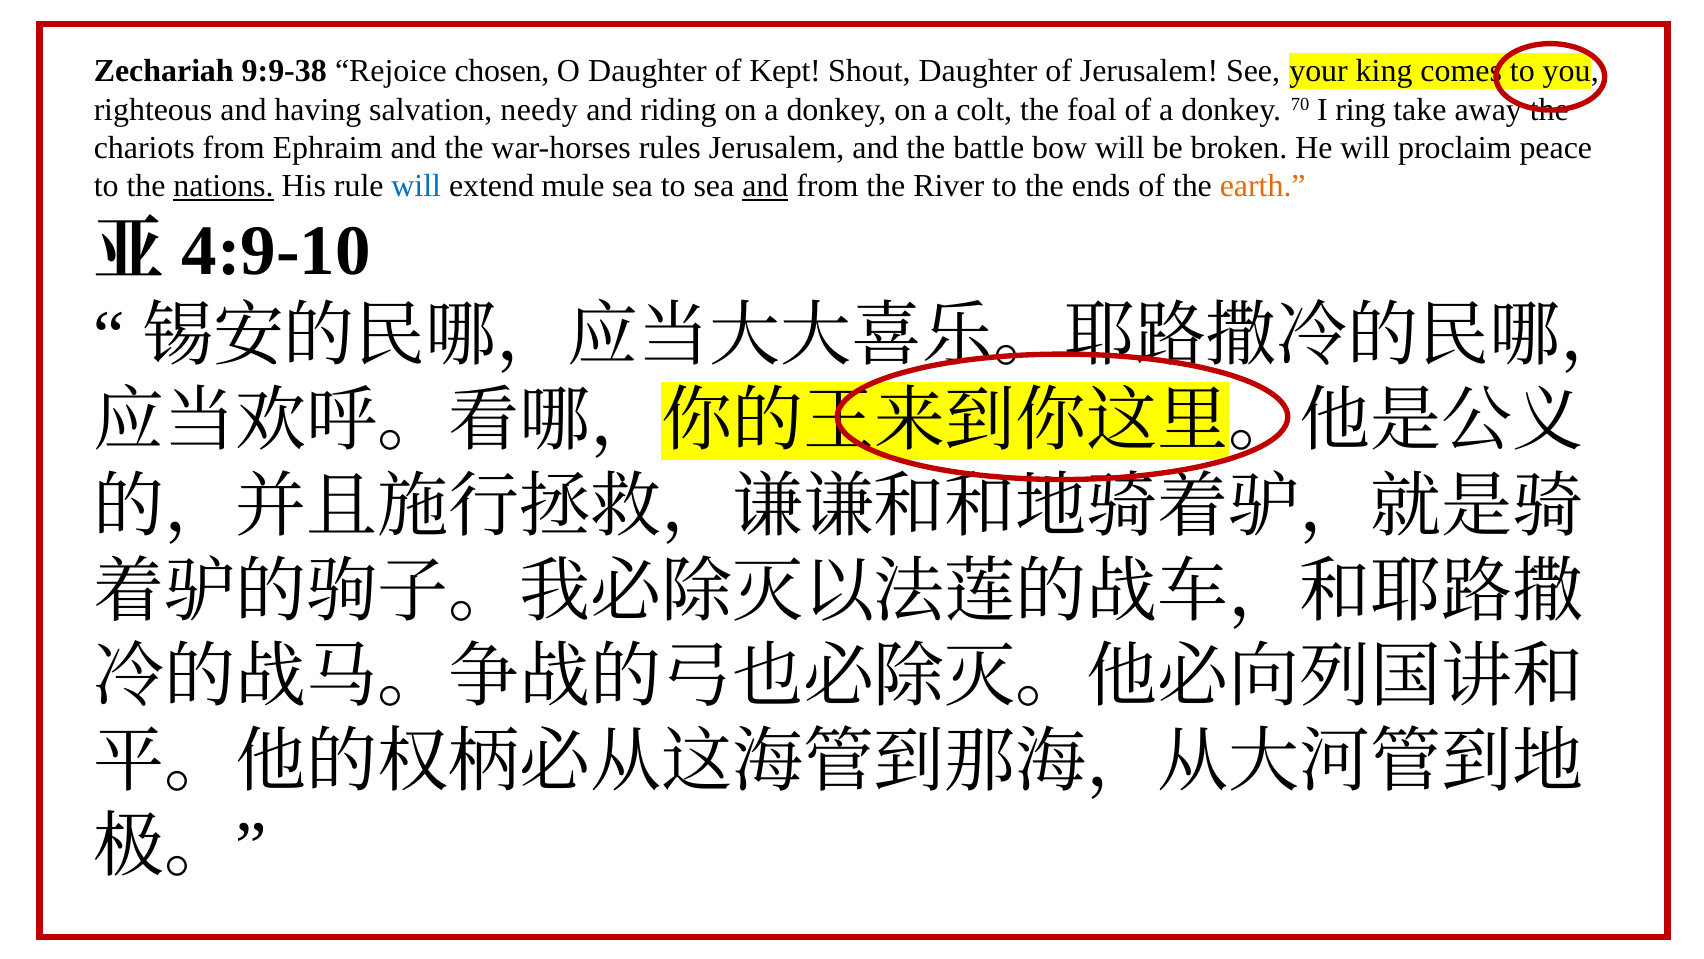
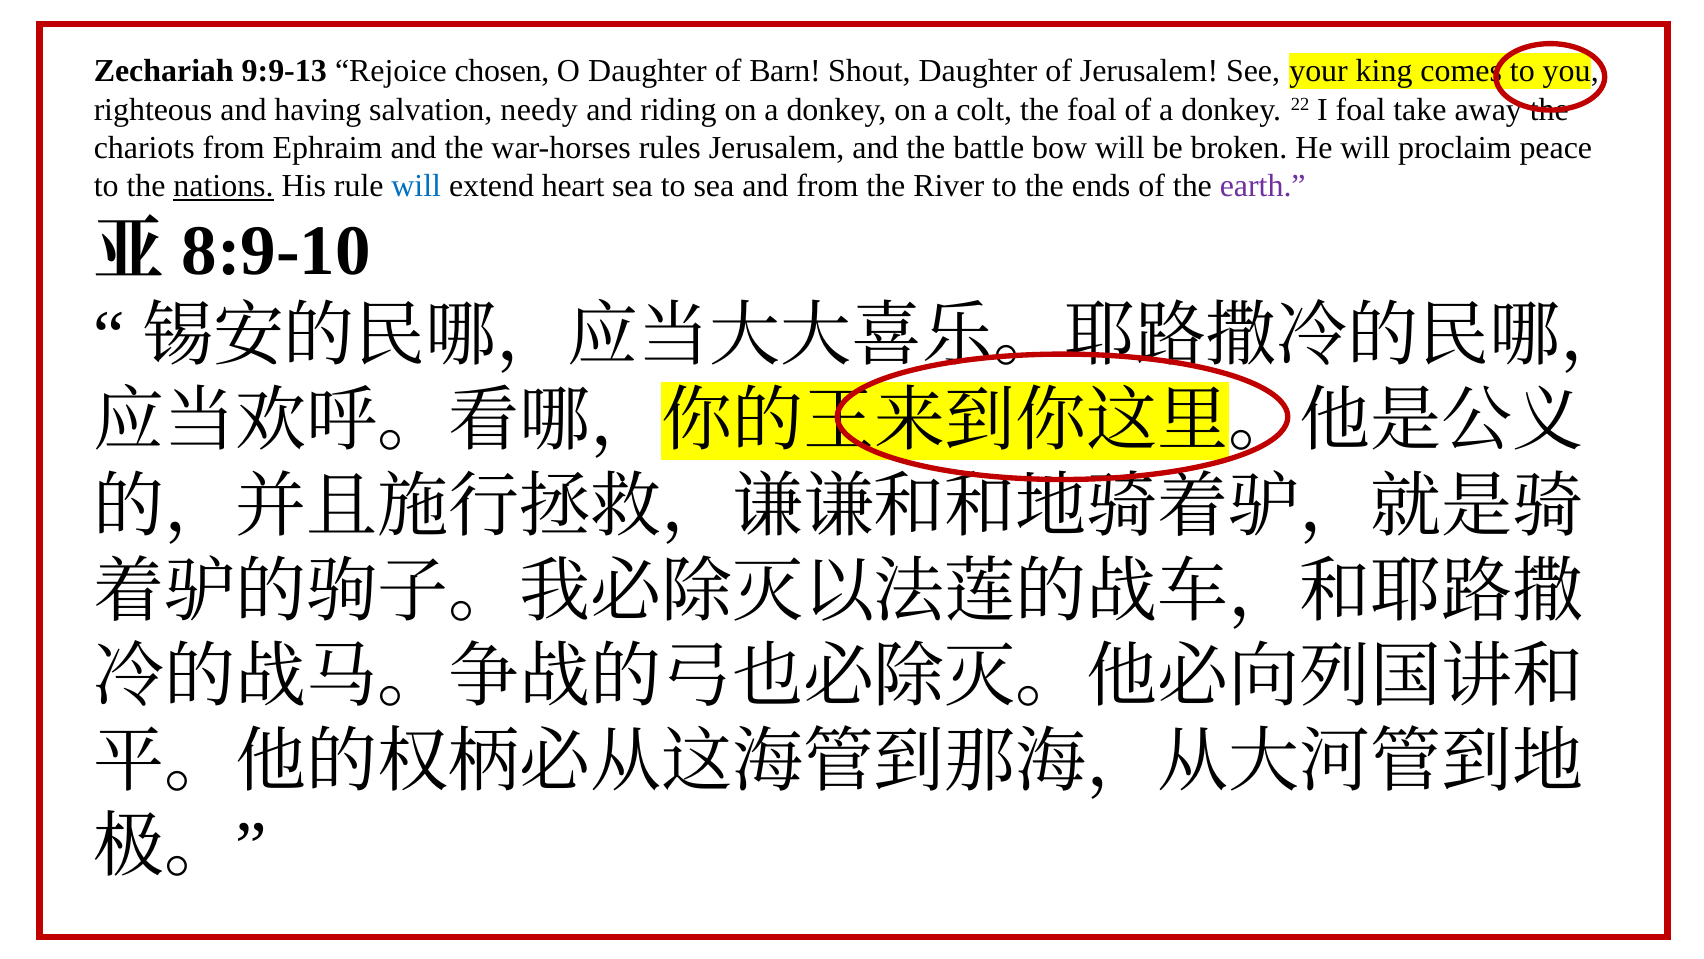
9:9-38: 9:9-38 -> 9:9-13 (284, 71)
Kept: Kept -> Barn (785, 71)
70: 70 -> 22 (1300, 104)
I ring: ring -> foal (1361, 110)
mule: mule -> heart (573, 186)
and underline: present -> none (765, 186)
earth colour: orange -> purple (1263, 186)
4:9-10: 4:9-10 -> 8:9-10 (276, 251)
